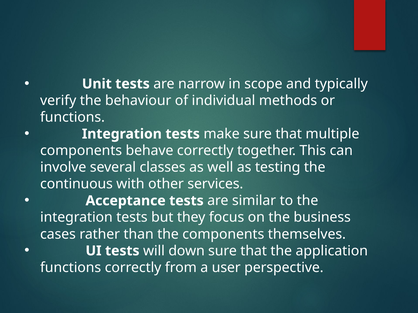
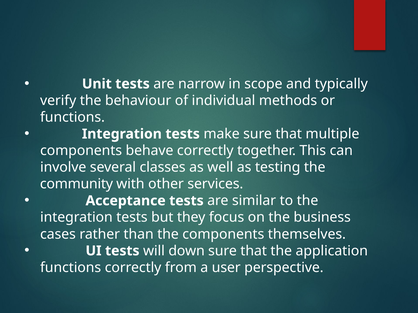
continuous: continuous -> community (76, 184)
